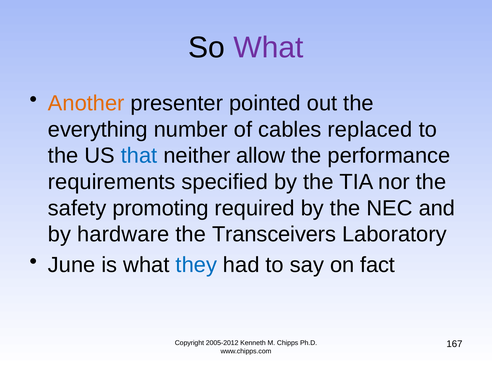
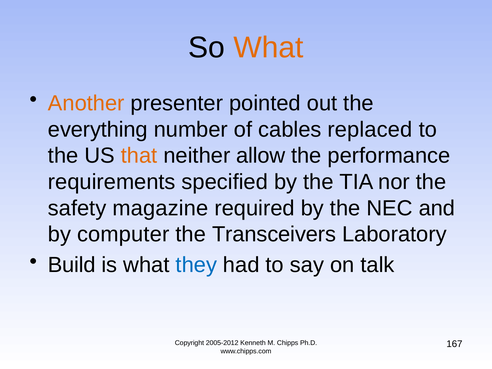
What colour: purple -> orange (268, 48)
that colour: blue -> orange (139, 156)
promoting: promoting -> magazine (160, 208)
hardware: hardware -> computer (123, 234)
June: June -> Build (72, 265)
fact: fact -> talk (377, 265)
